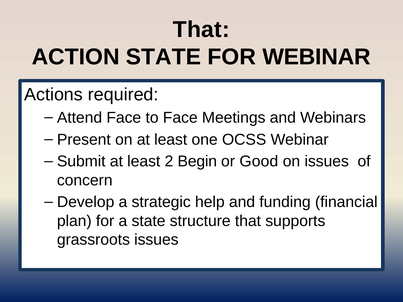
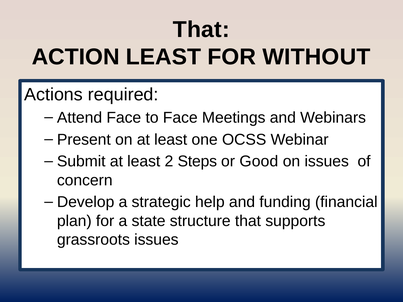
ACTION STATE: STATE -> LEAST (164, 57)
FOR WEBINAR: WEBINAR -> WITHOUT (316, 57)
Begin: Begin -> Steps (197, 162)
